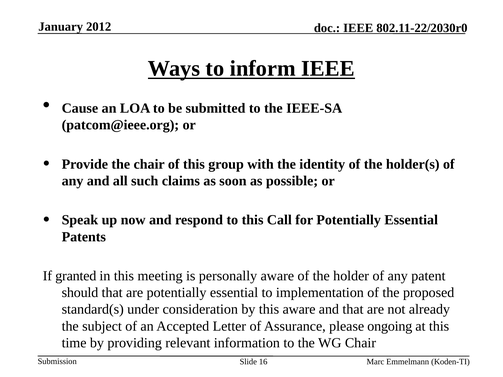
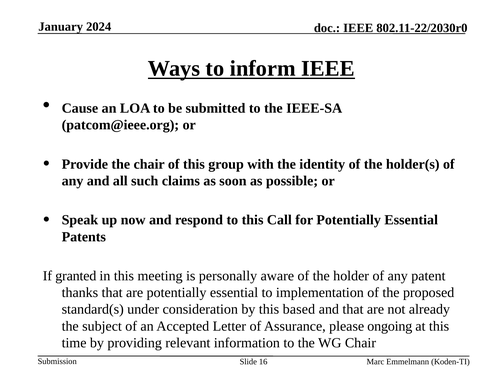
2012: 2012 -> 2024 (99, 27)
should: should -> thanks (80, 293)
this aware: aware -> based (299, 310)
